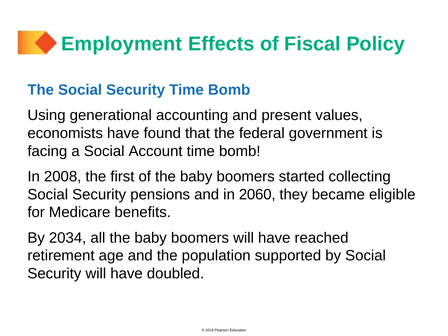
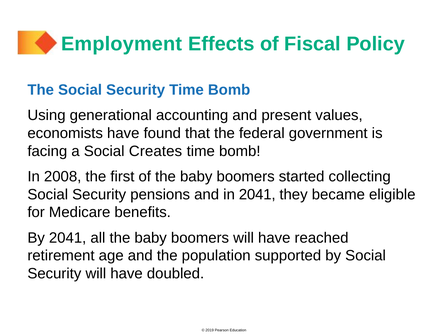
Account: Account -> Creates (156, 151)
in 2060: 2060 -> 2041 (257, 194)
By 2034: 2034 -> 2041 (68, 238)
